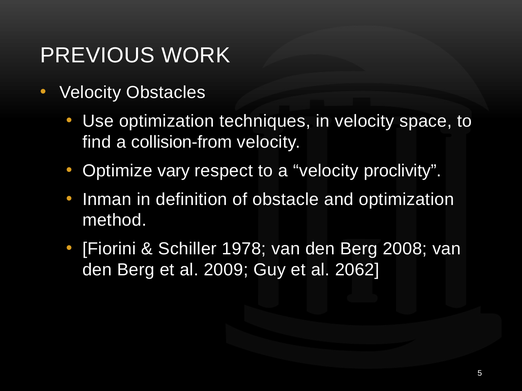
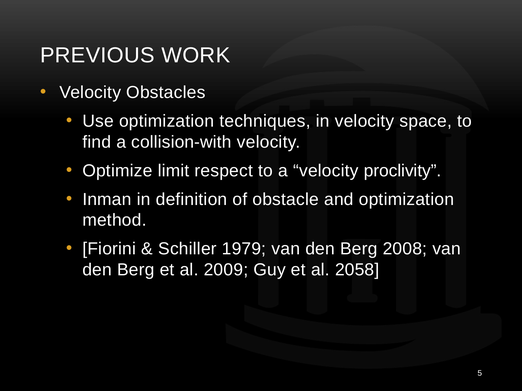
collision-from: collision-from -> collision-with (181, 142)
vary: vary -> limit (174, 171)
1978: 1978 -> 1979 (244, 249)
2062: 2062 -> 2058 (357, 270)
